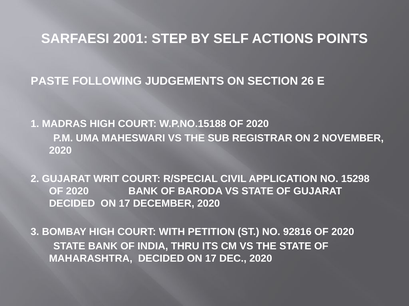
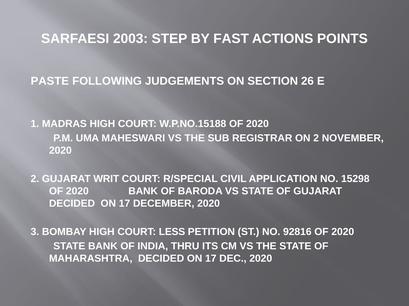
2001: 2001 -> 2003 (130, 39)
SELF: SELF -> FAST (231, 39)
WITH: WITH -> LESS (172, 232)
